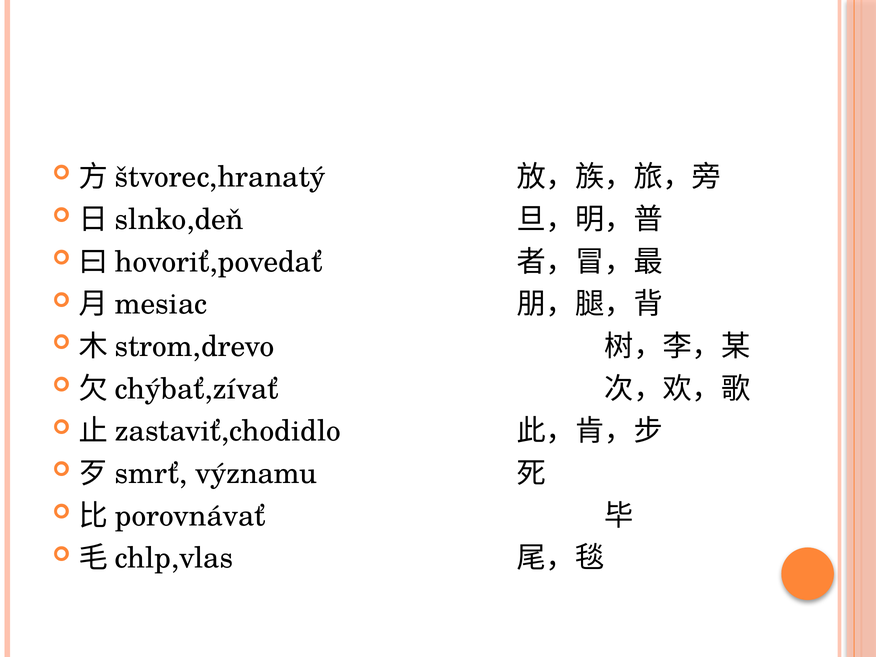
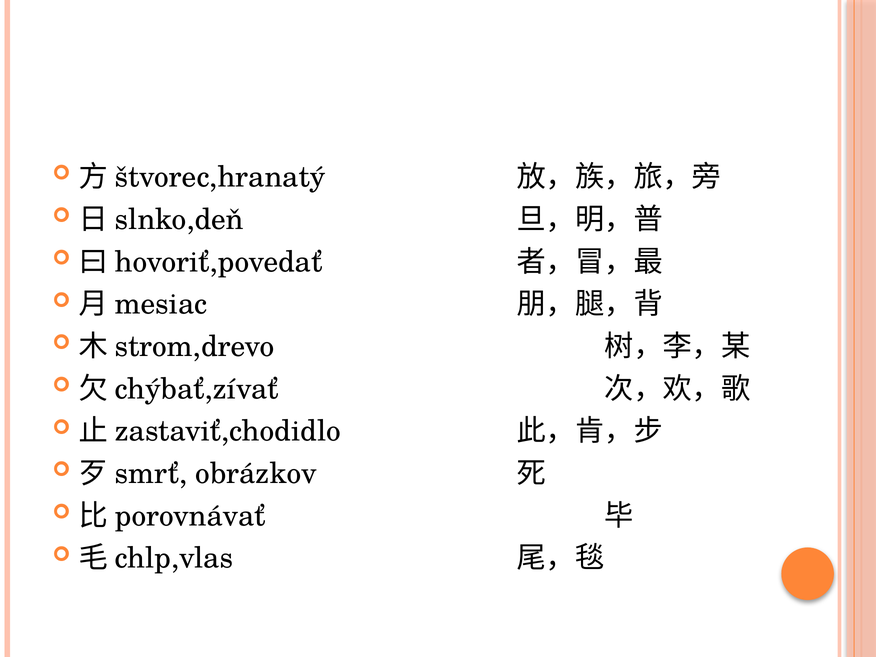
významu: významu -> obrázkov (256, 474)
